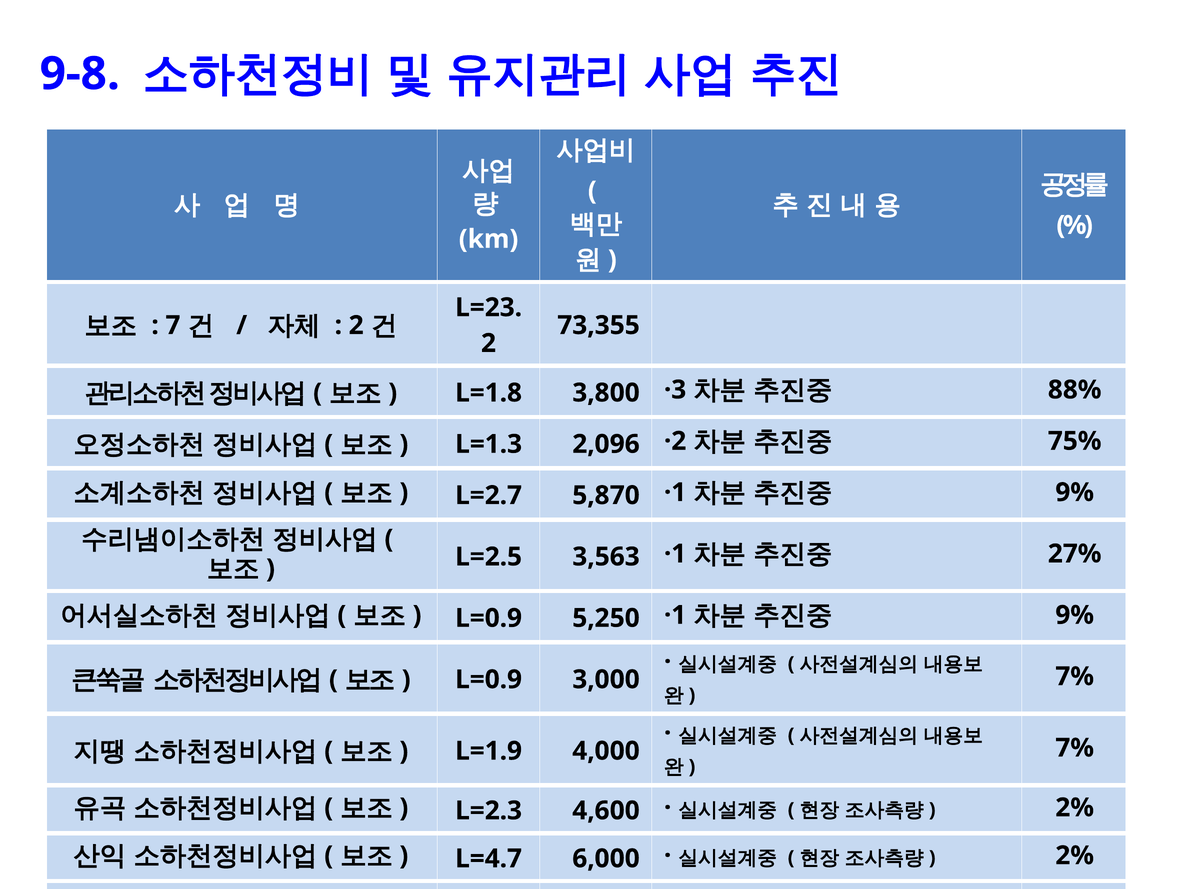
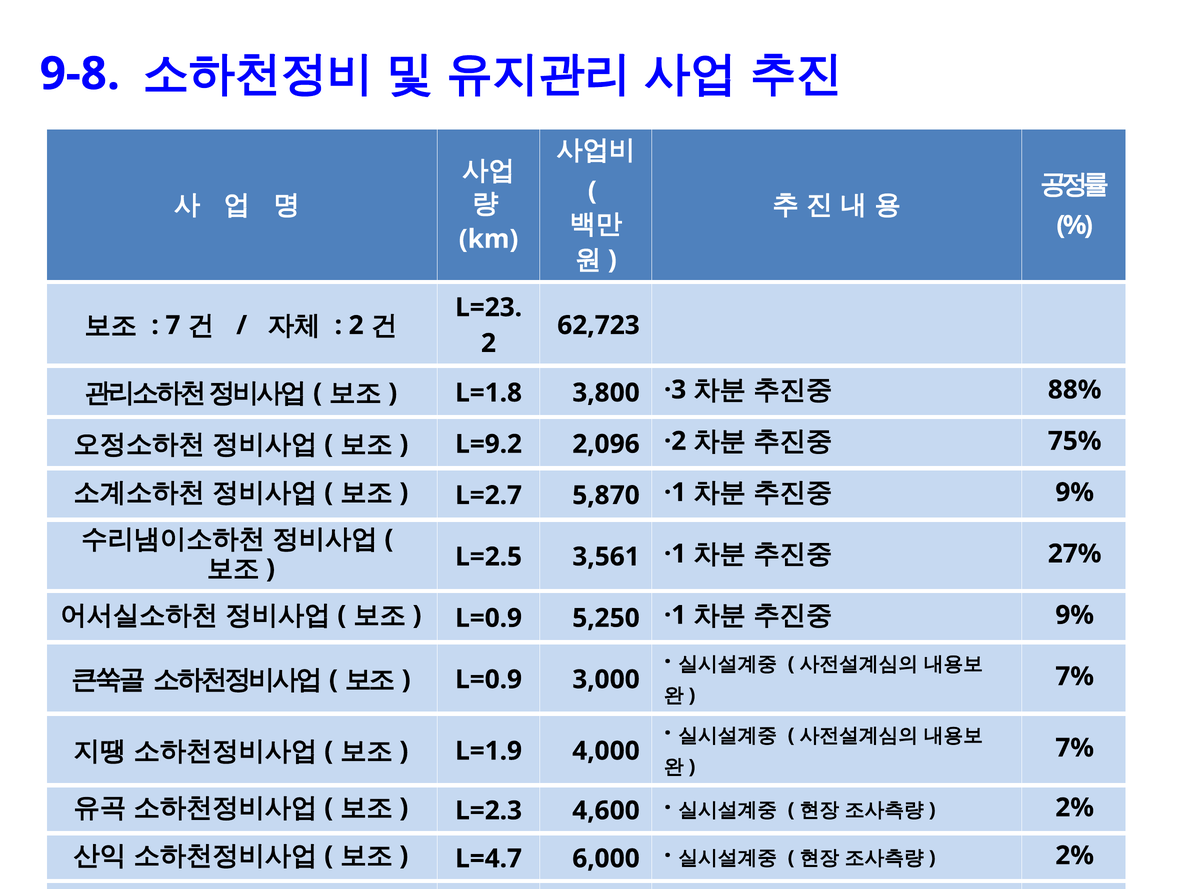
73,355: 73,355 -> 62,723 (599, 325)
L=1.3: L=1.3 -> L=9.2 (489, 444)
3,563: 3,563 -> 3,561 (606, 557)
